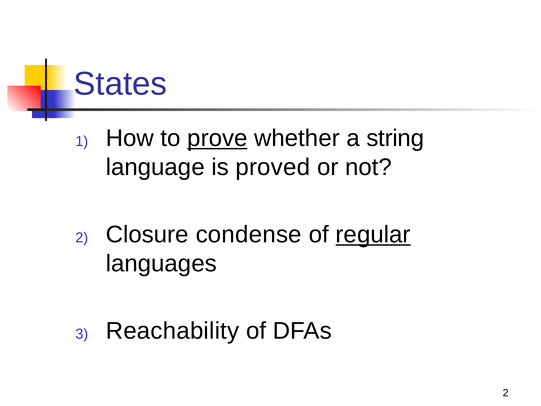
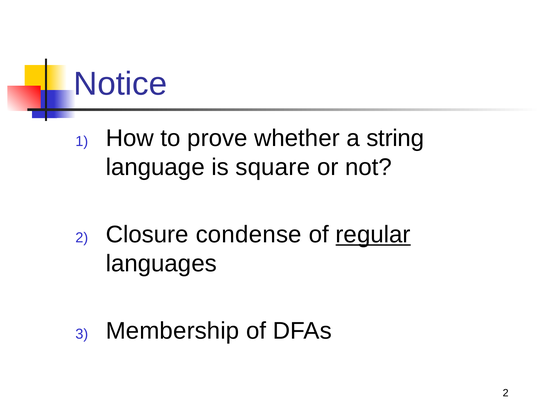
States: States -> Notice (120, 84)
prove underline: present -> none (217, 138)
proved: proved -> square (273, 167)
Reachability: Reachability -> Membership (173, 331)
